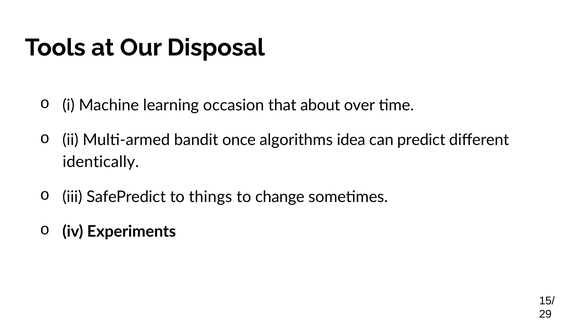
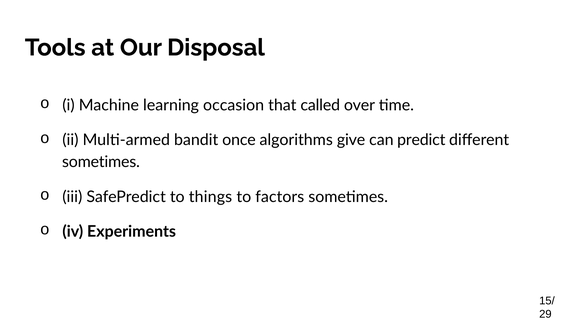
about: about -> called (320, 105)
idea: idea -> give (351, 140)
identically: identically -> sometimes (101, 162)
change: change -> factors (280, 197)
